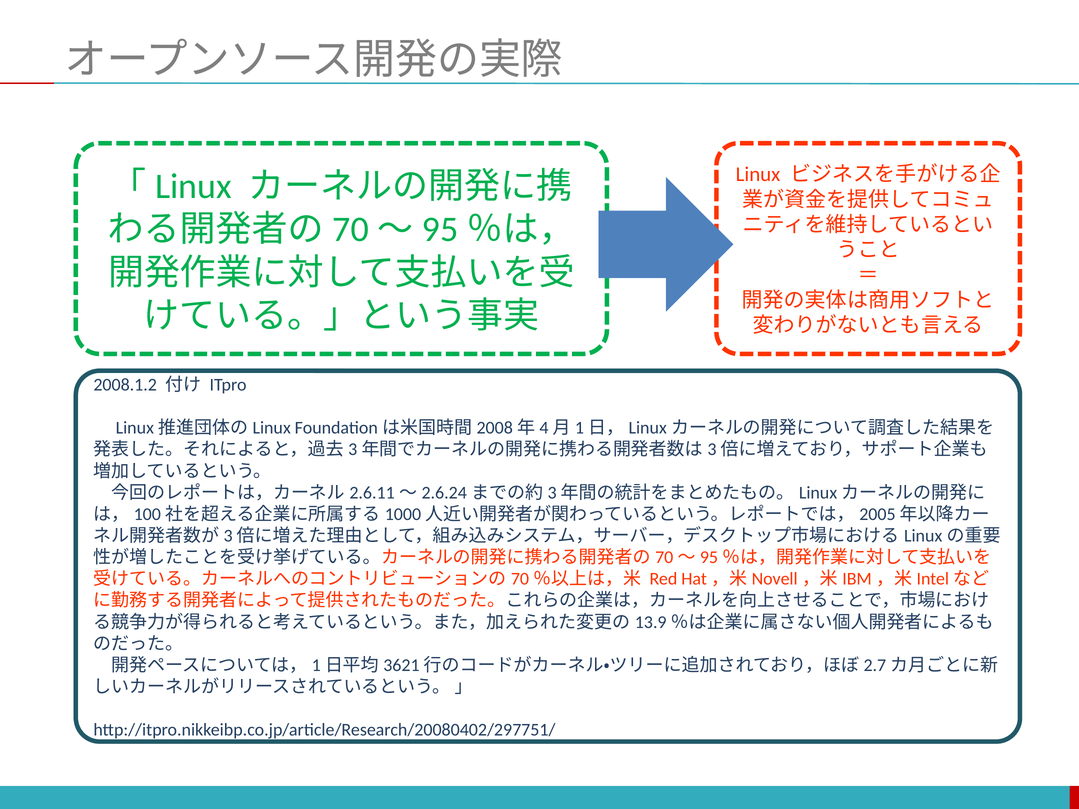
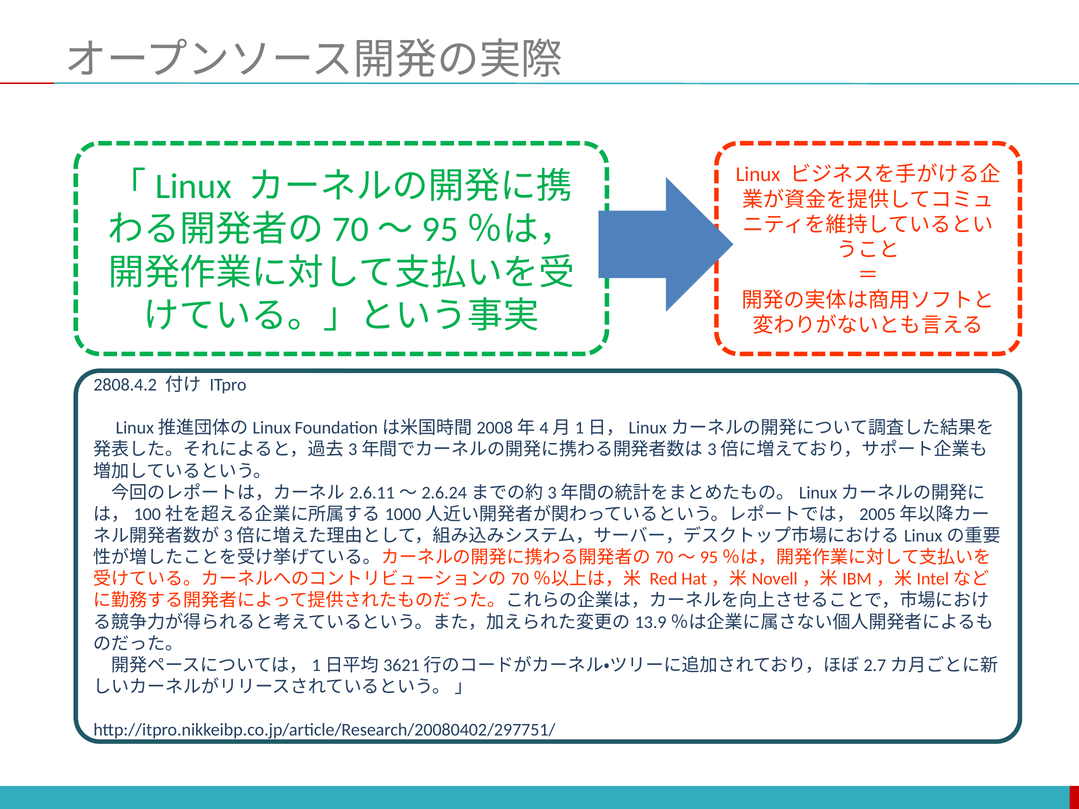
2008.1.2: 2008.1.2 -> 2808.4.2 (125, 385)
